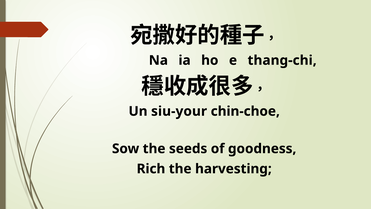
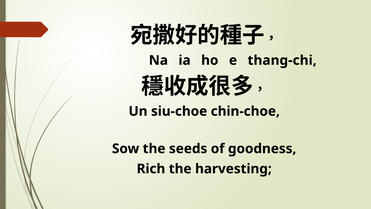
siu-your: siu-your -> siu-choe (179, 111)
